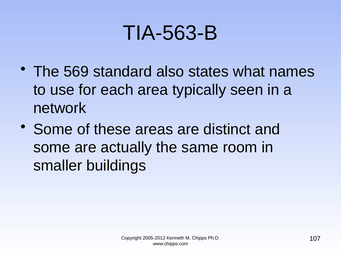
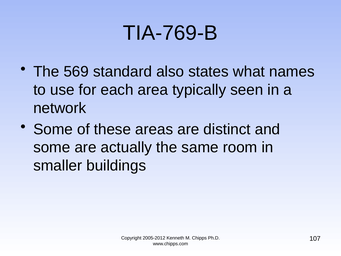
TIA-563-B: TIA-563-B -> TIA-769-B (170, 33)
